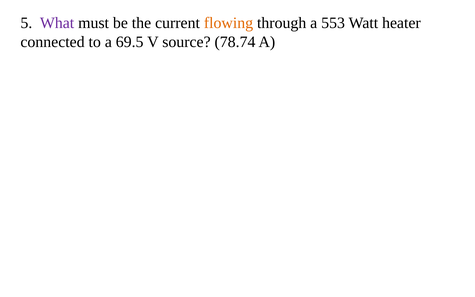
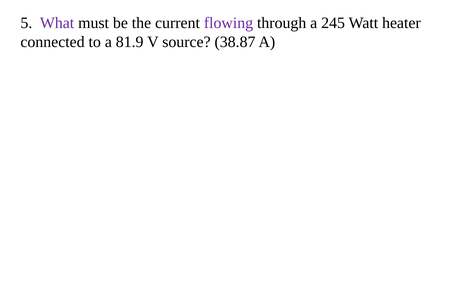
flowing colour: orange -> purple (228, 23)
553: 553 -> 245 (333, 23)
69.5: 69.5 -> 81.9 (130, 42)
78.74: 78.74 -> 38.87 (235, 42)
